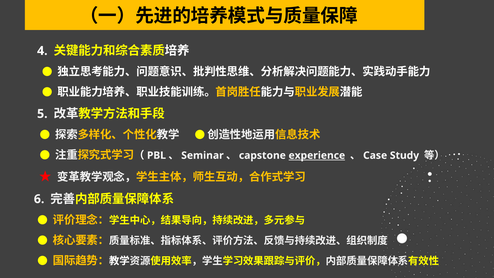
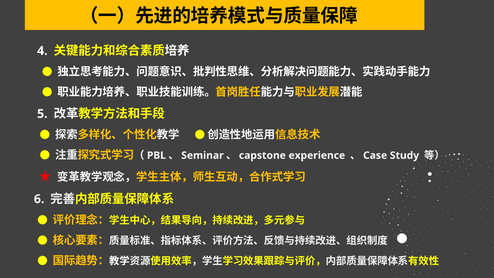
experience underline: present -> none (317, 155)
